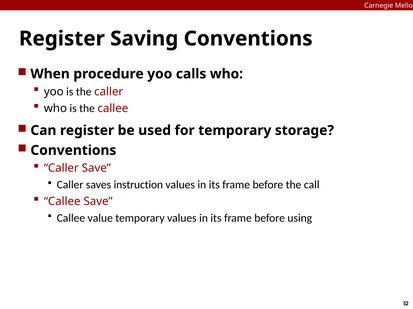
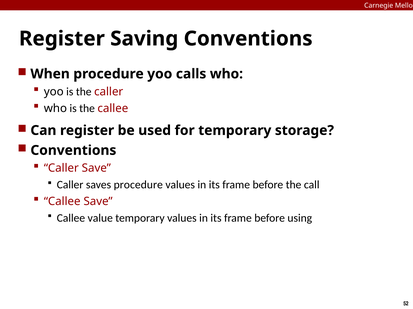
saves instruction: instruction -> procedure (138, 185)
